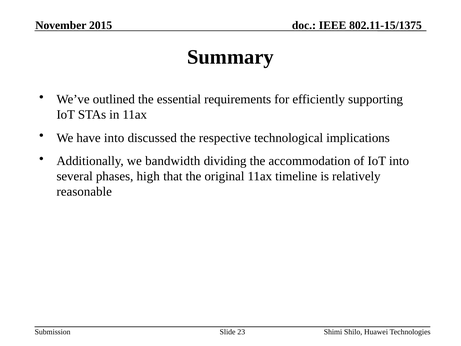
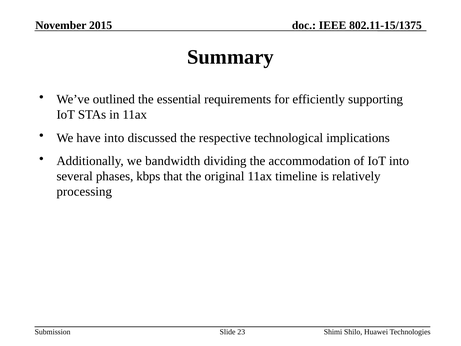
high: high -> kbps (148, 176)
reasonable: reasonable -> processing (84, 191)
